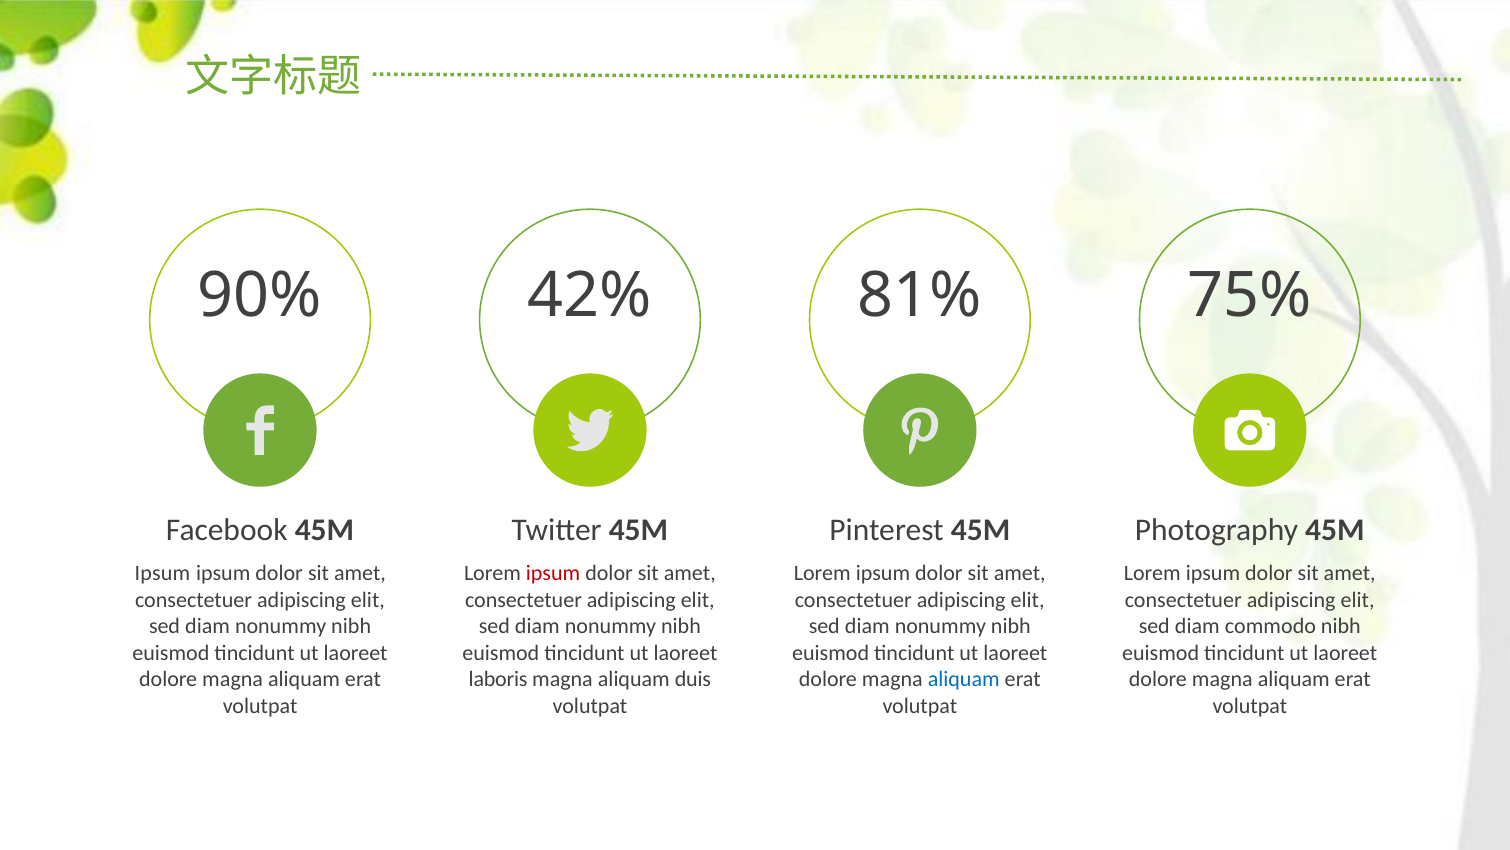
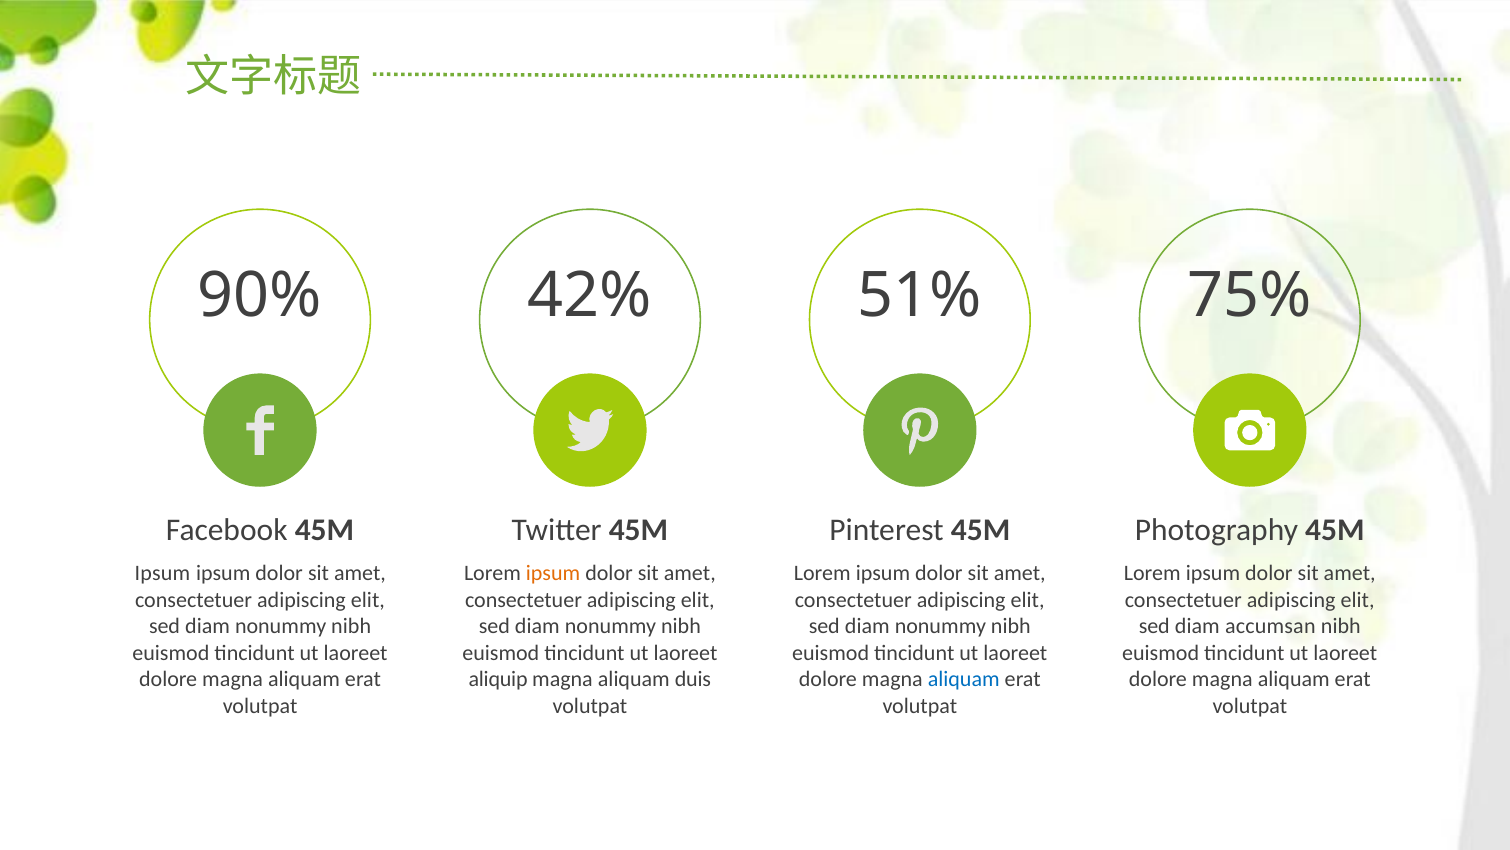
81%: 81% -> 51% (920, 296)
ipsum colour: red -> orange (553, 573)
commodo: commodo -> accumsan (1270, 626)
laboris: laboris -> aliquip (498, 679)
